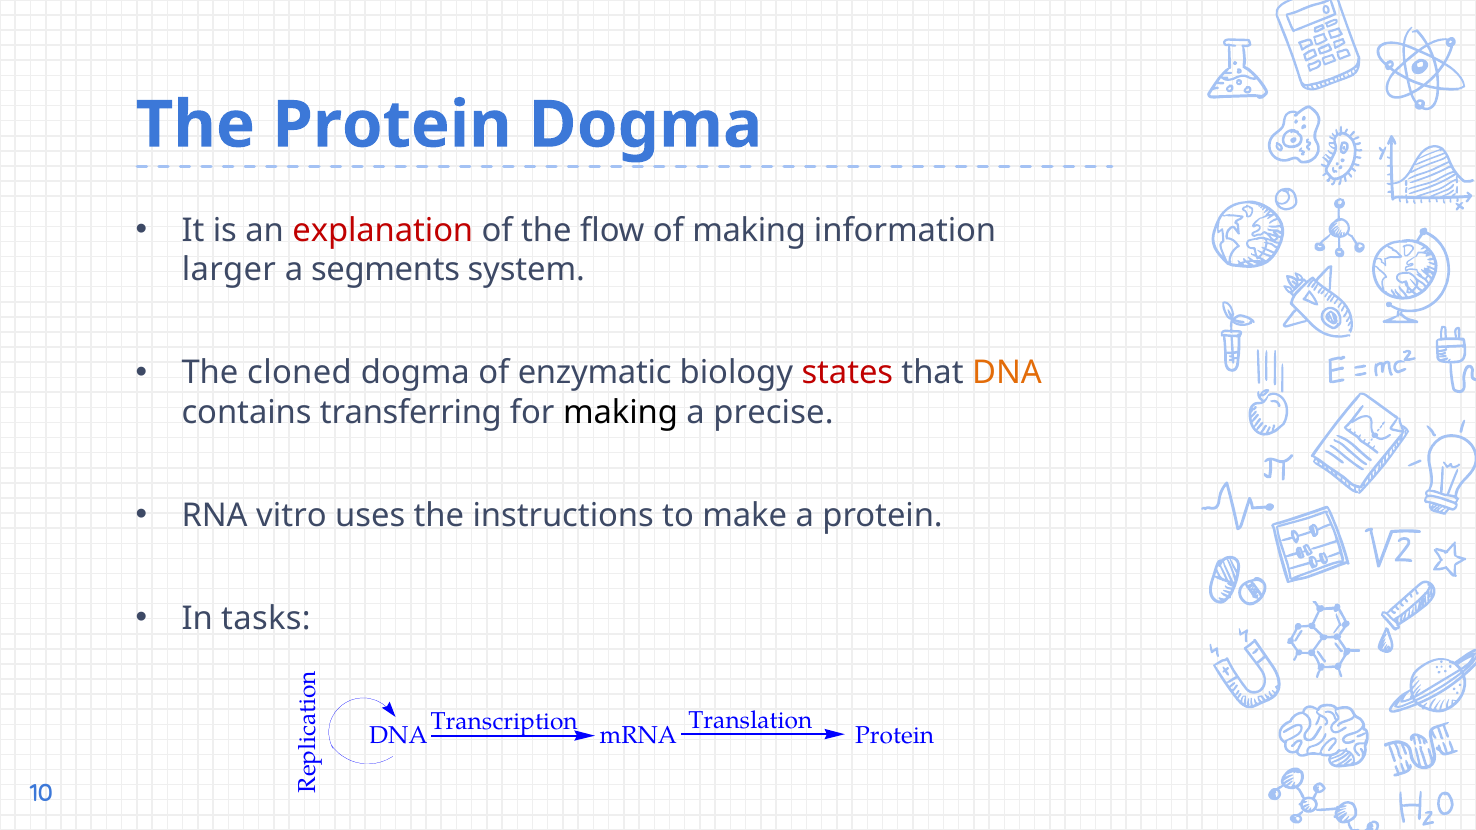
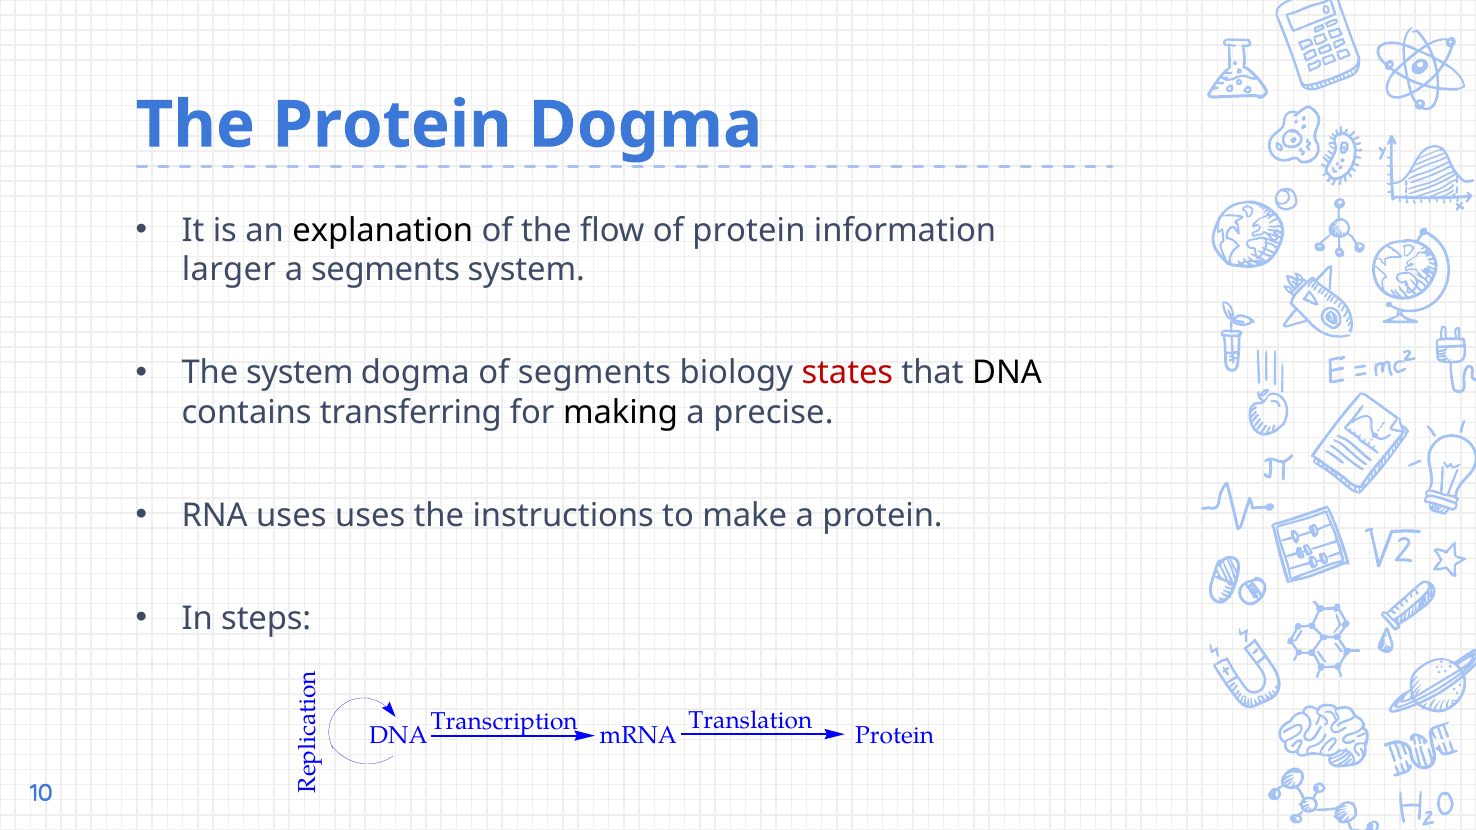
explanation colour: red -> black (383, 231)
of making: making -> protein (749, 231)
The cloned: cloned -> system (300, 373)
of enzymatic: enzymatic -> segments (594, 373)
DNA colour: orange -> black (1007, 373)
RNA vitro: vitro -> uses (291, 516)
tasks: tasks -> steps (266, 619)
